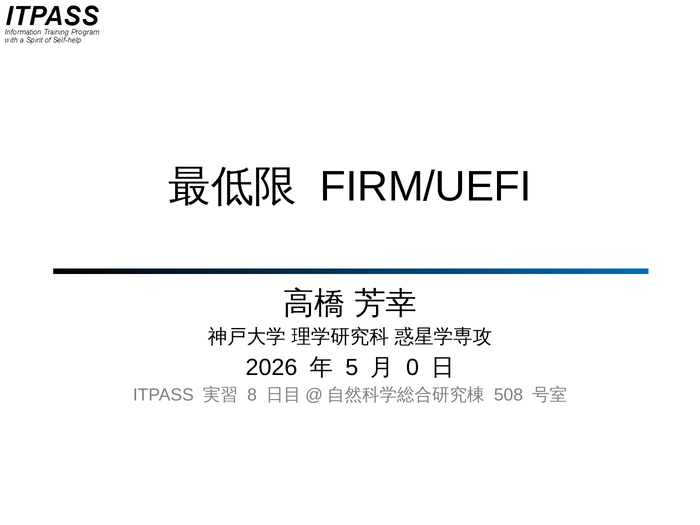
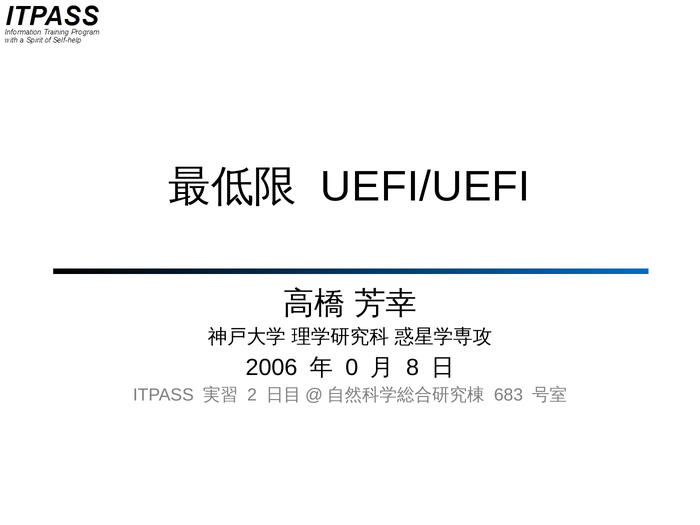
FIRM/UEFI: FIRM/UEFI -> UEFI/UEFI (425, 187)
2026: 2026 -> 2006 (272, 367)
5: 5 -> 0 (352, 367)
0: 0 -> 8 (413, 367)
8: 8 -> 2 (252, 395)
508: 508 -> 683 (508, 395)
